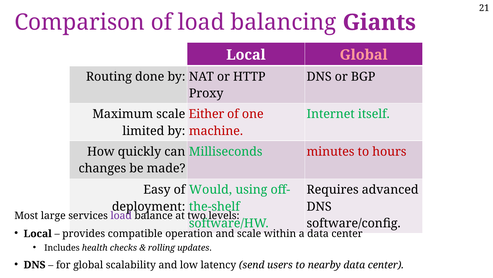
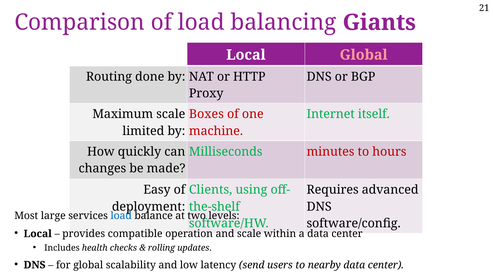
Either: Either -> Boxes (206, 114)
Would: Would -> Clients (211, 189)
load colour: purple -> blue (121, 215)
